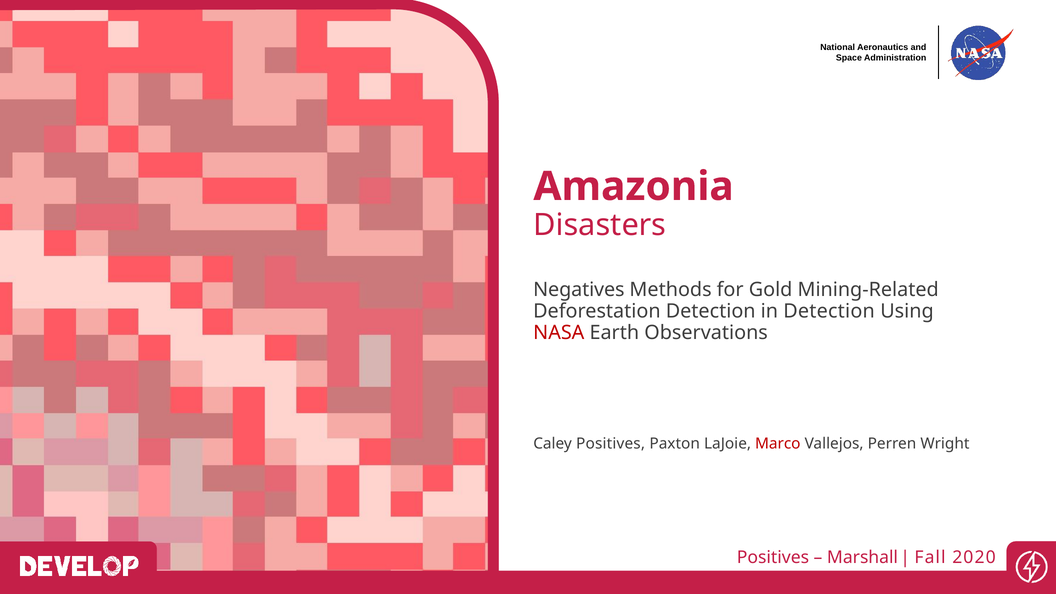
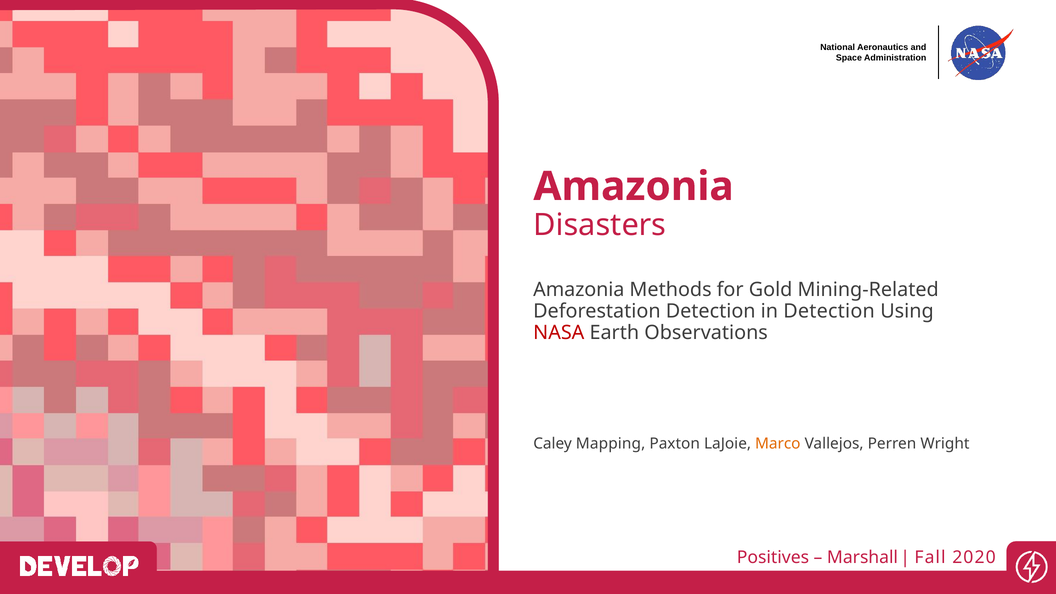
Negatives: Negatives -> Amazonia (579, 290)
Caley Positives: Positives -> Mapping (611, 444)
Marco colour: red -> orange (778, 444)
